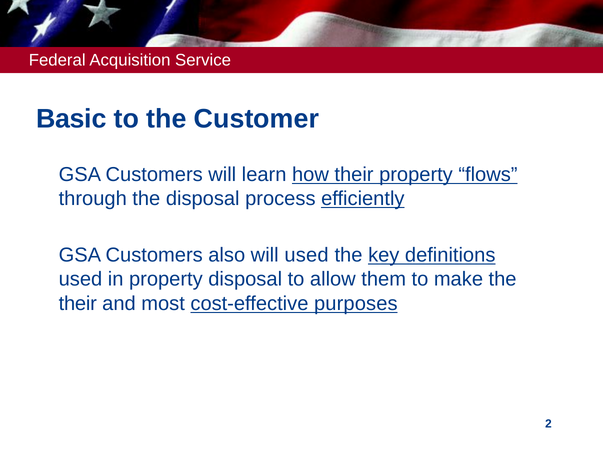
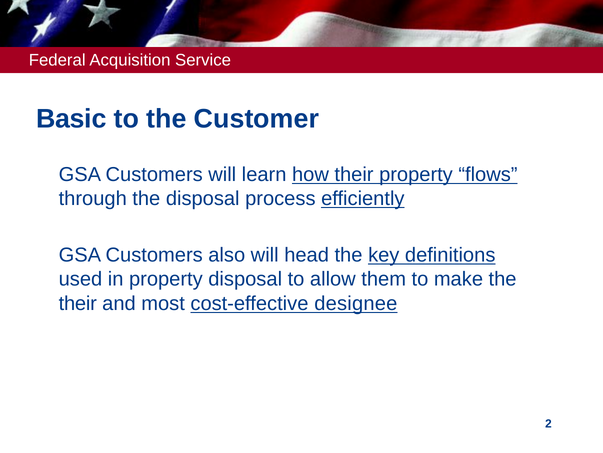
will used: used -> head (307, 255)
purposes: purposes -> designee (356, 303)
